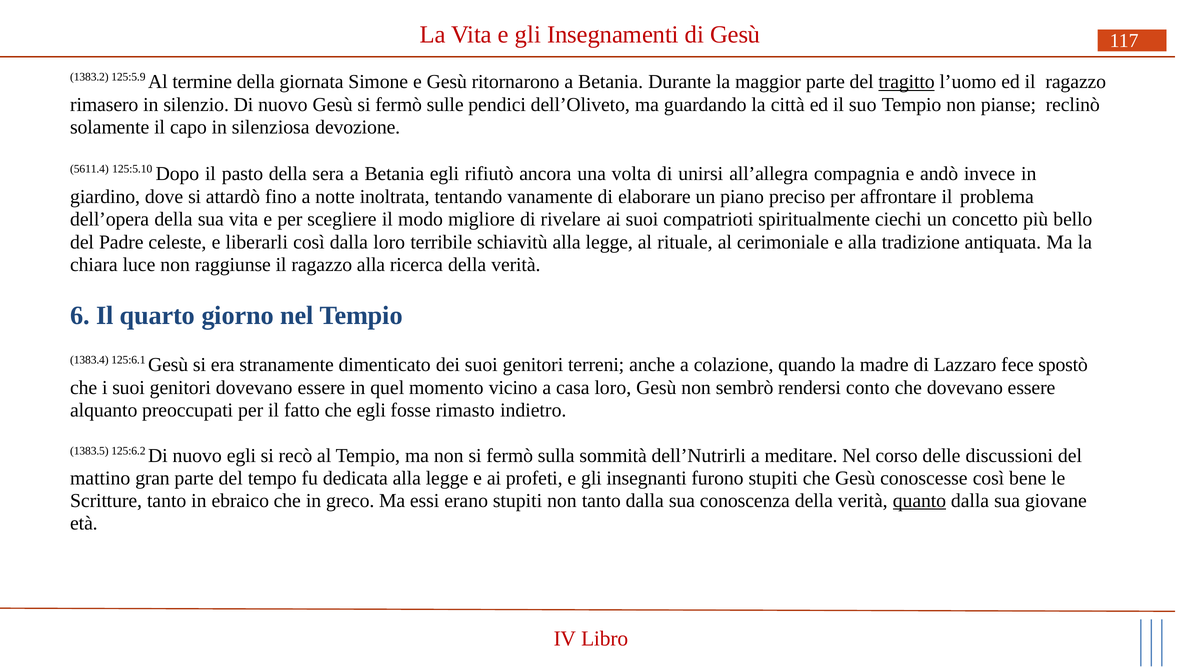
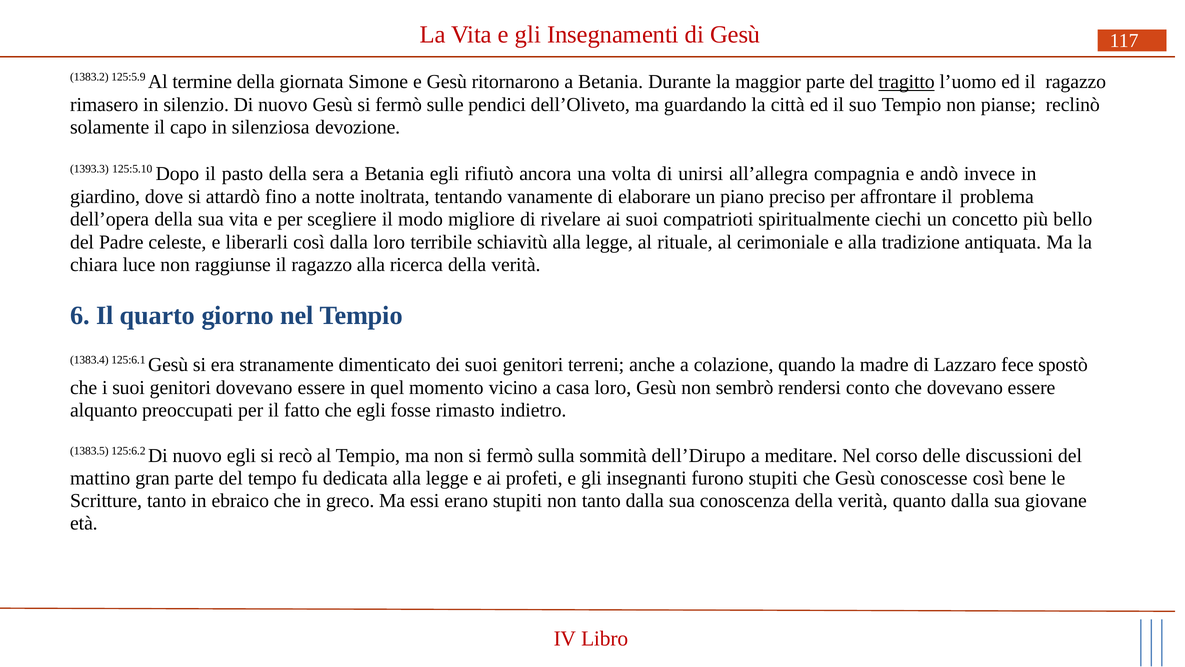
5611.4: 5611.4 -> 1393.3 (89, 169)
dell’Nutrirli: dell’Nutrirli -> dell’Dirupo (699, 456)
quanto underline: present -> none (919, 501)
